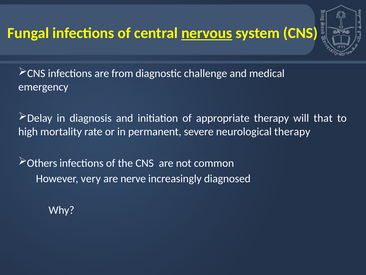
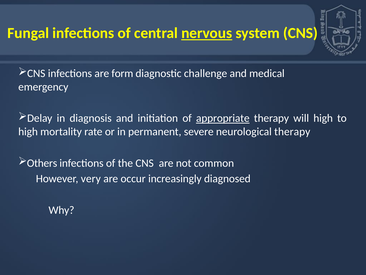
from: from -> form (122, 73)
appropriate underline: none -> present (223, 118)
will that: that -> high (323, 118)
nerve: nerve -> occur (133, 178)
